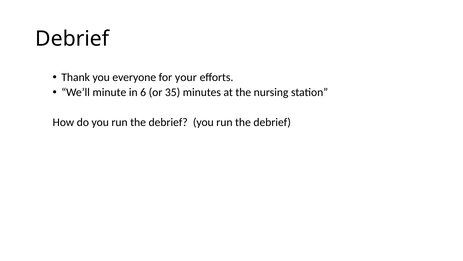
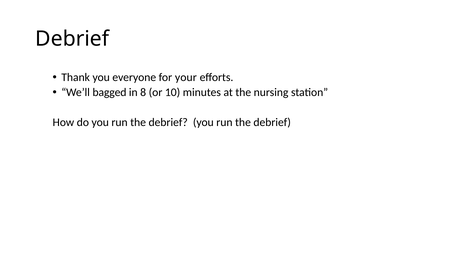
minute: minute -> bagged (109, 92)
6: 6 -> 8 (143, 92)
35: 35 -> 10 (173, 92)
